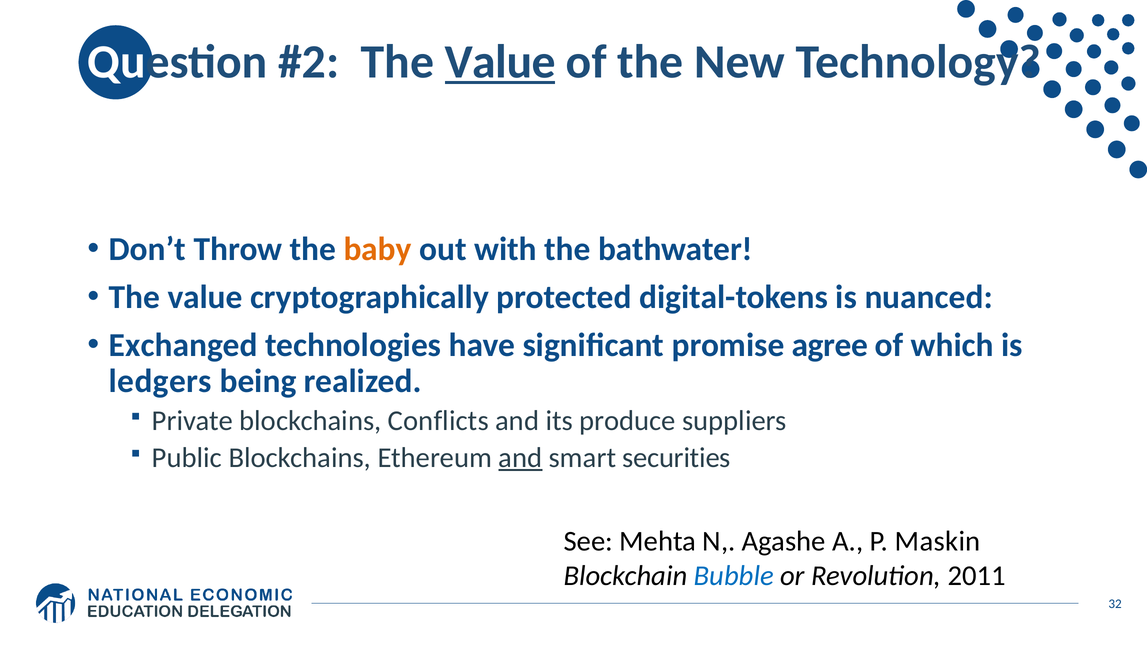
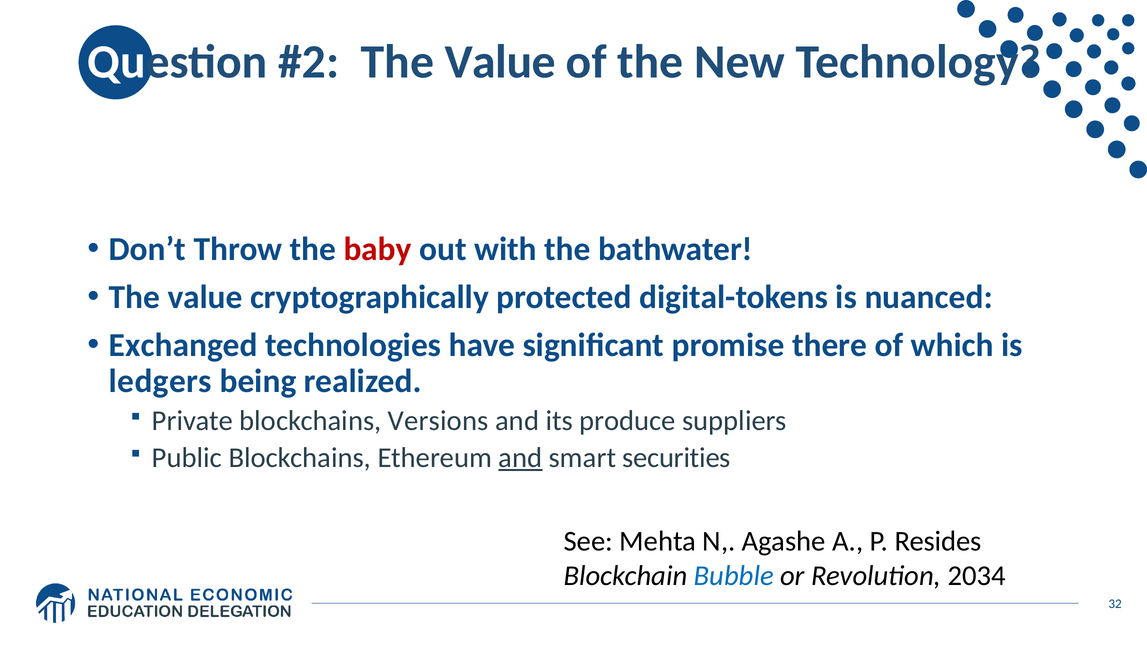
Value underline: present -> none (500, 62)
baby colour: orange -> red (378, 249)
agree: agree -> there (830, 345)
Conflicts: Conflicts -> Versions (438, 421)
Maskin: Maskin -> Resides (938, 541)
2011: 2011 -> 2034 (977, 576)
